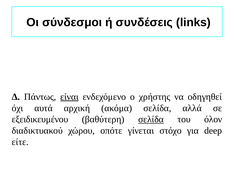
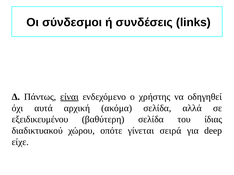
σελίδα underline: present -> none (151, 120)
όλον: όλον -> ίδιας (213, 120)
στόχο: στόχο -> σειρά (170, 131)
είτε: είτε -> είχε (20, 142)
